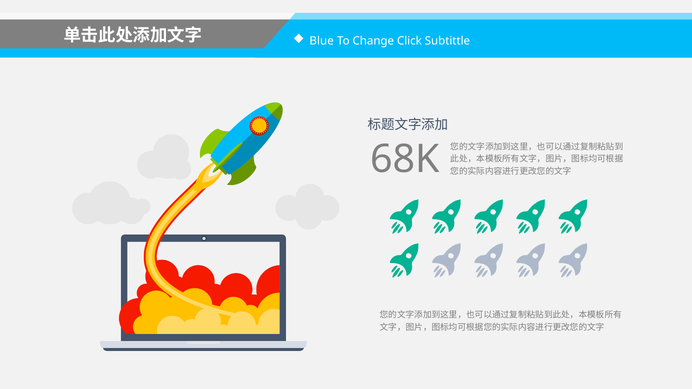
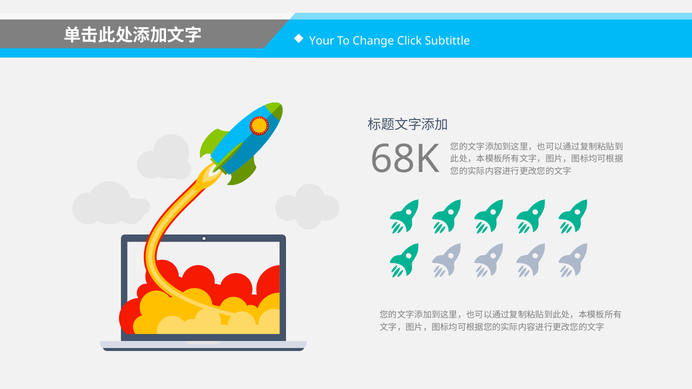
Blue: Blue -> Your (322, 41)
